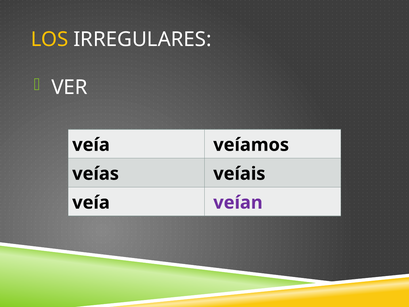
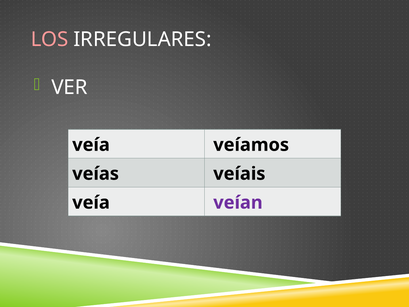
LOS colour: yellow -> pink (49, 39)
